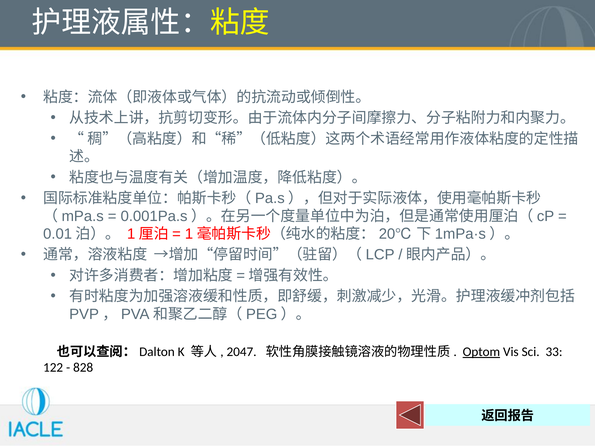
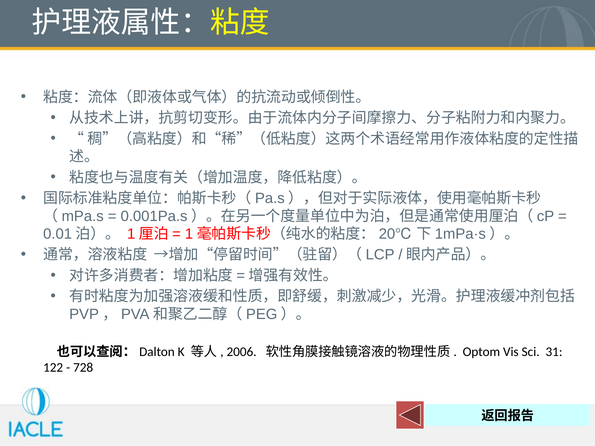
2047: 2047 -> 2006 (242, 352)
Optom underline: present -> none (481, 352)
33: 33 -> 31 (554, 352)
828: 828 -> 728 (83, 368)
